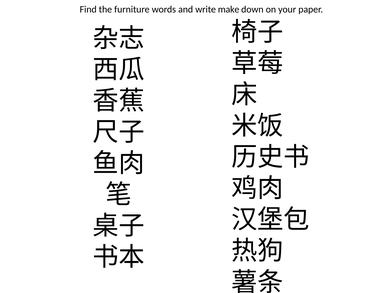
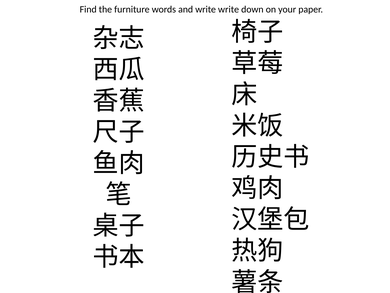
write make: make -> write (229, 9)
